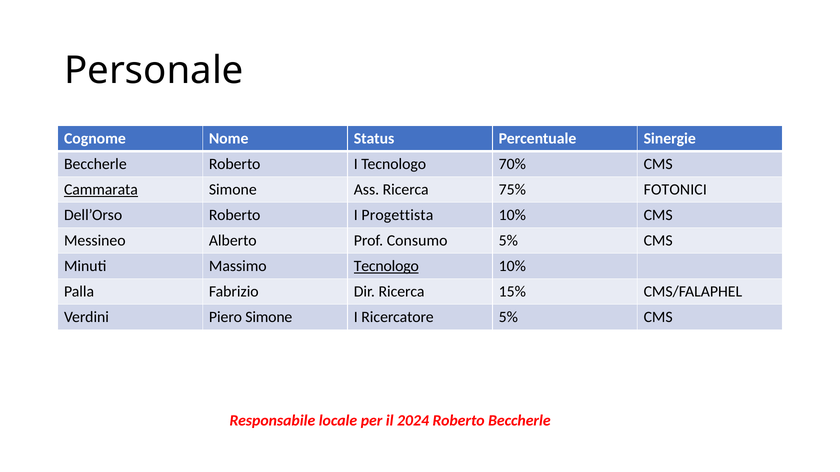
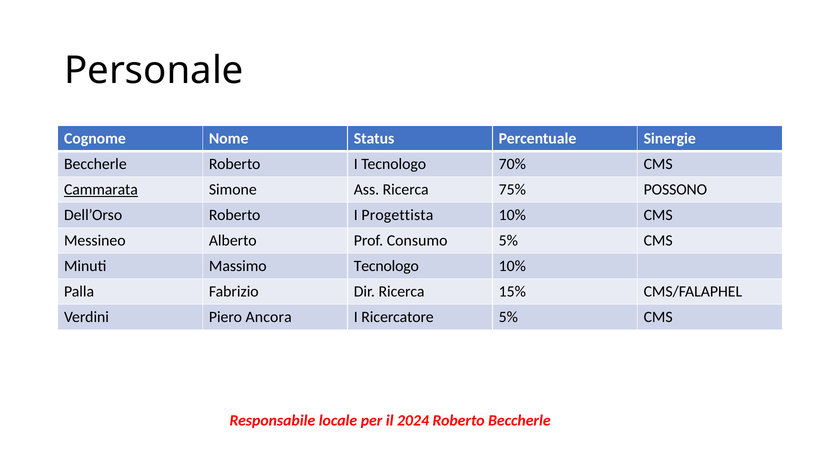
FOTONICI: FOTONICI -> POSSONO (675, 190)
Tecnologo underline: present -> none (386, 266)
Piero Simone: Simone -> Ancora (269, 318)
